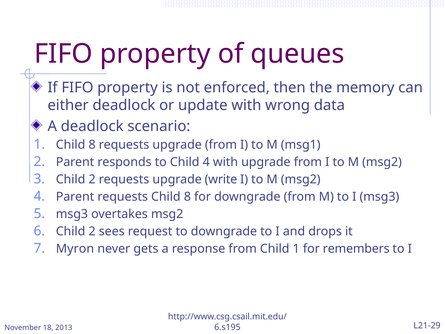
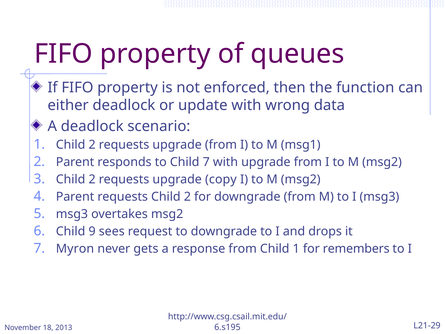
memory: memory -> function (365, 87)
1 Child 8: 8 -> 2 (92, 145)
Child 4: 4 -> 7 (206, 162)
write: write -> copy (221, 179)
requests Child 8: 8 -> 2 (187, 197)
2: 2 -> 9 (92, 231)
